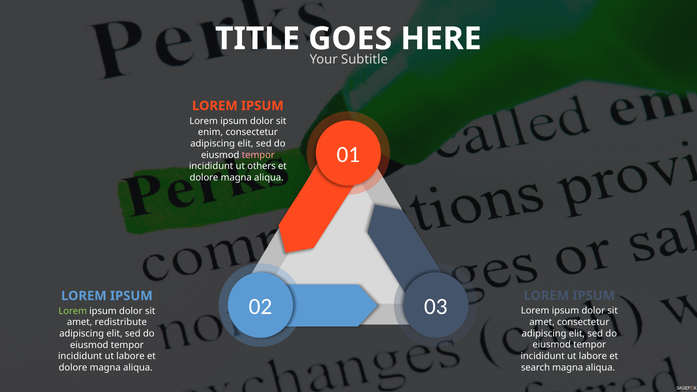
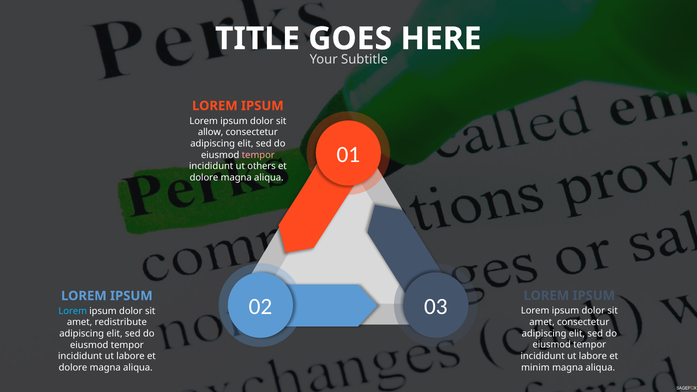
enim: enim -> allow (211, 132)
Lorem colour: light green -> light blue (73, 311)
search: search -> minim (535, 368)
